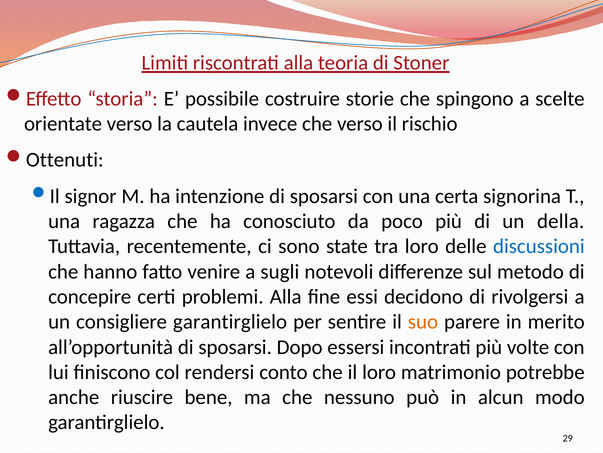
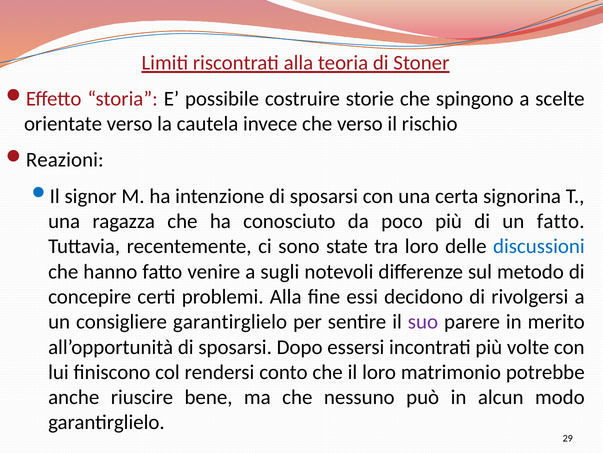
Ottenuti: Ottenuti -> Reazioni (65, 160)
un della: della -> fatto (561, 221)
suo colour: orange -> purple (423, 321)
